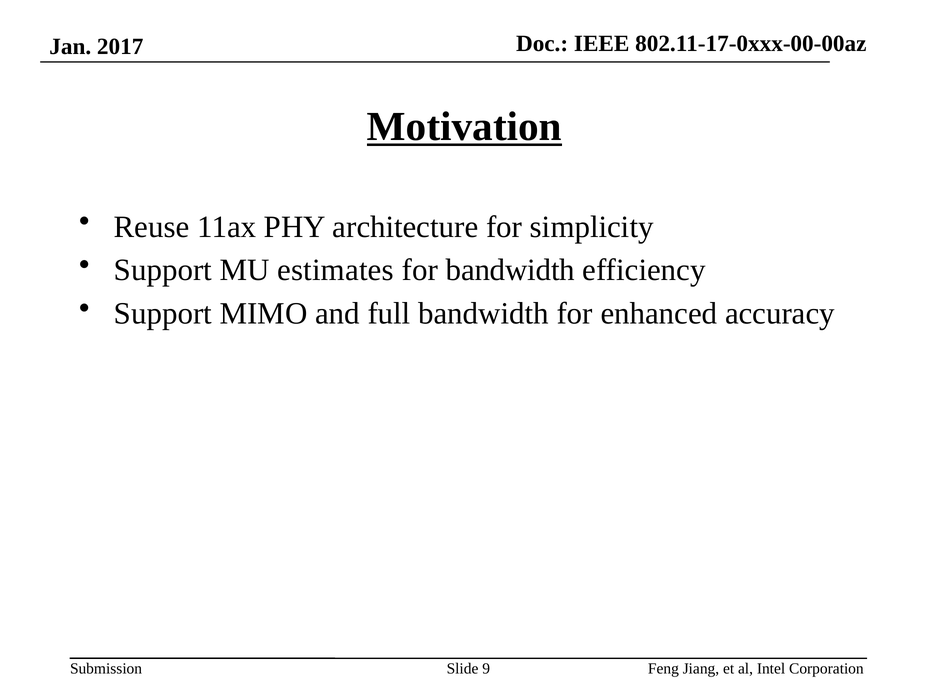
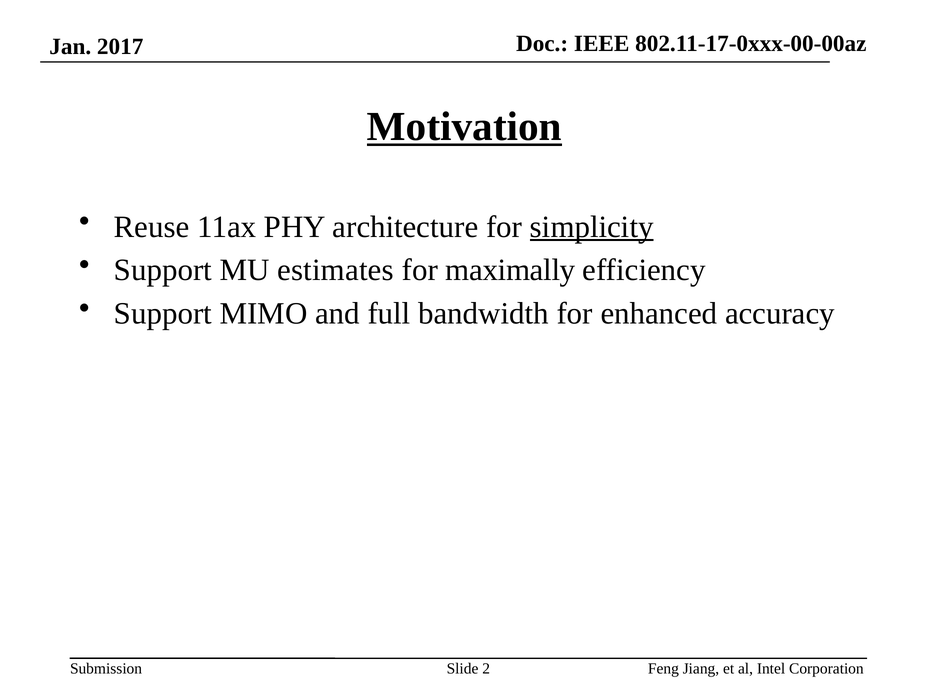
simplicity underline: none -> present (592, 227)
for bandwidth: bandwidth -> maximally (510, 270)
9: 9 -> 2 (486, 668)
